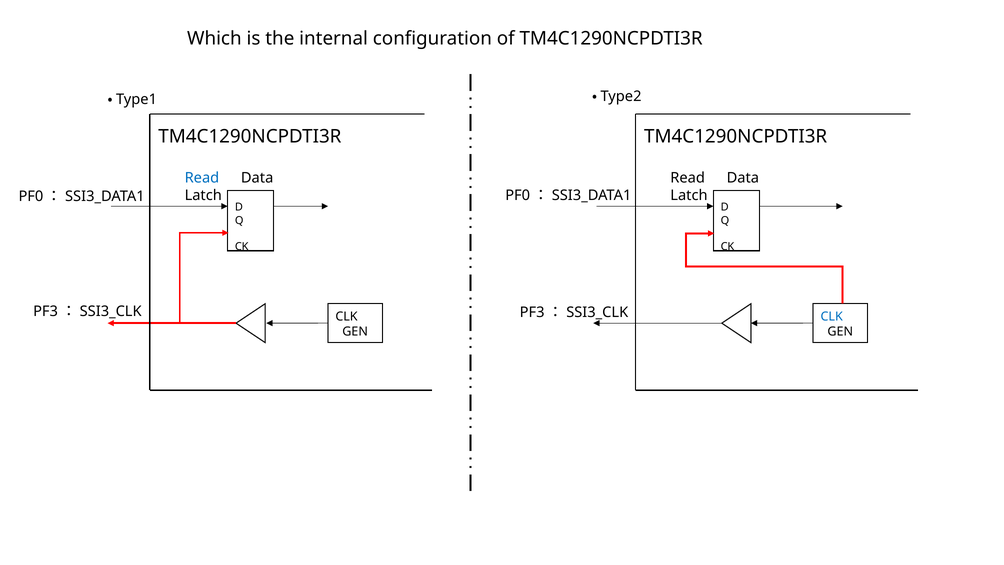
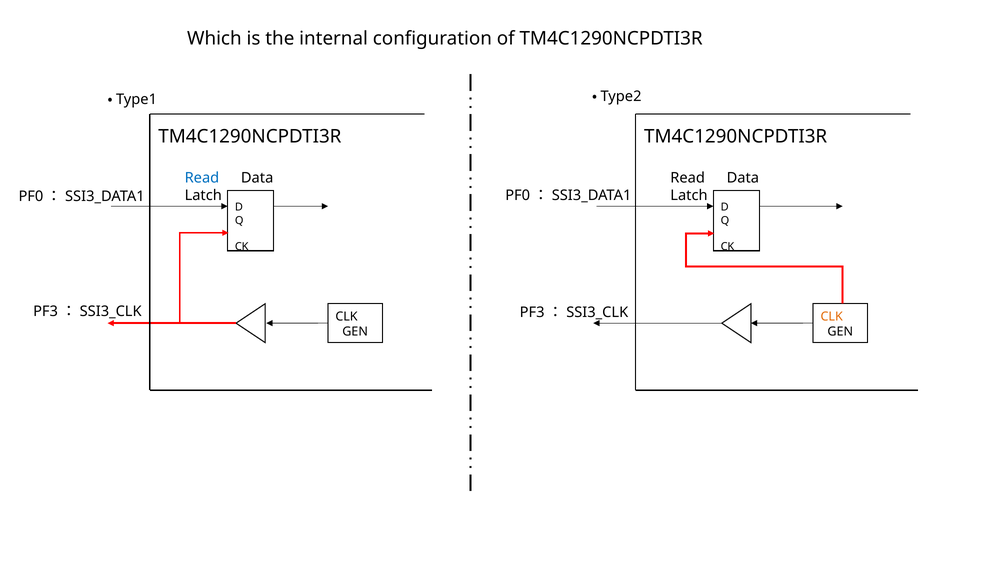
CLK colour: blue -> orange (832, 316)
